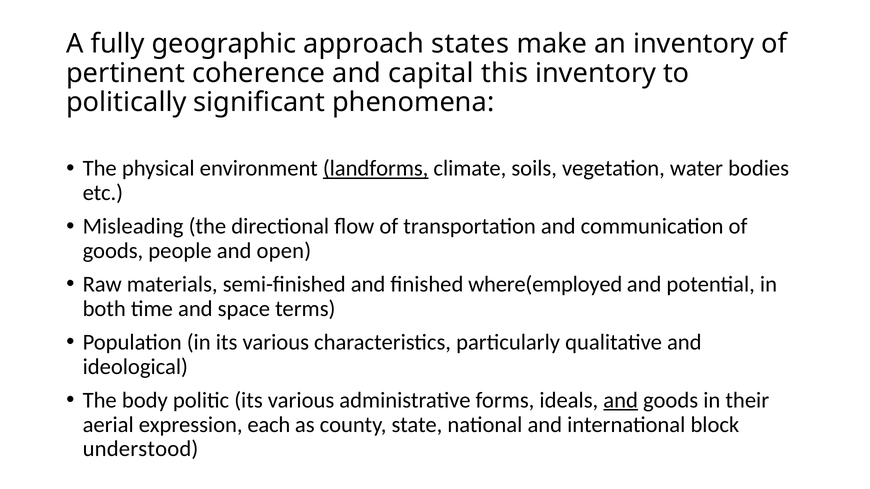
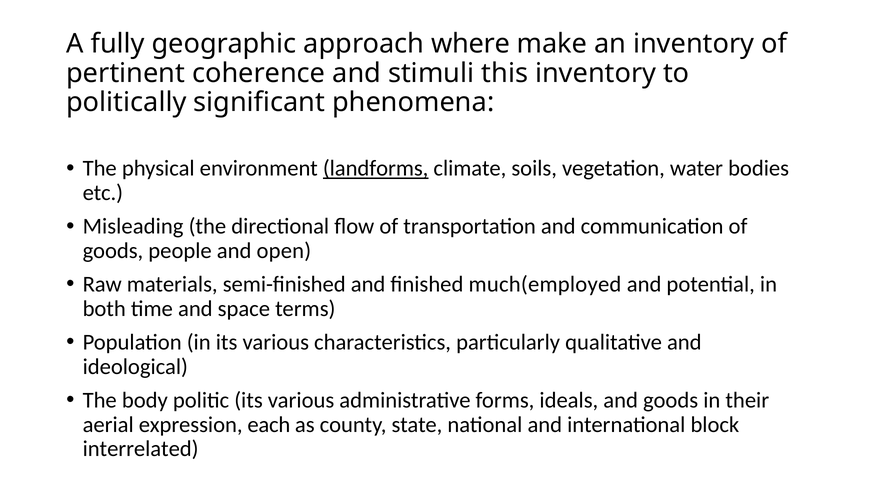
states: states -> where (471, 44)
capital: capital -> stimuli (431, 73)
where(employed: where(employed -> much(employed (545, 284)
and underline: present -> none (621, 400)
understood: understood -> interrelated (141, 449)
